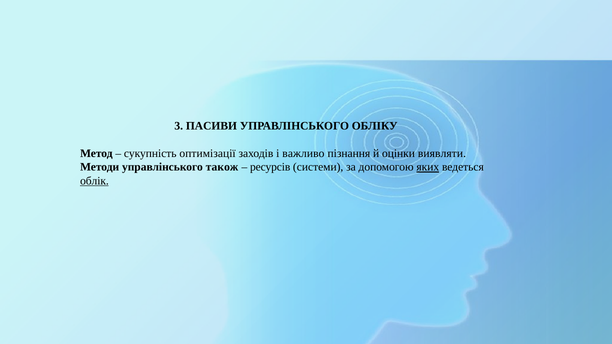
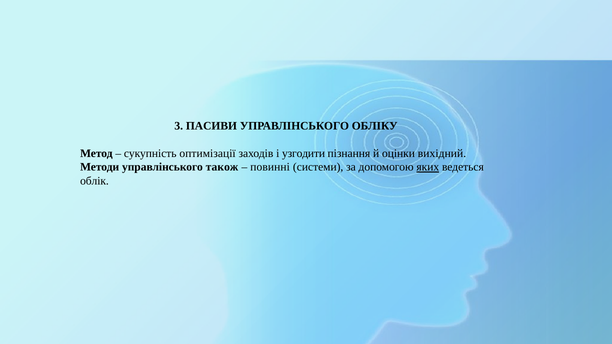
важливо: важливо -> узгодити (304, 153)
виявляти: виявляти -> вихідний (442, 153)
ресурсів: ресурсів -> повинні (270, 167)
облік underline: present -> none (94, 181)
